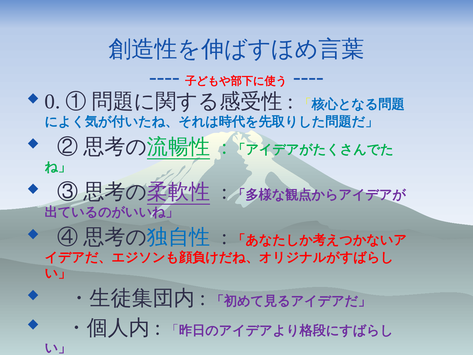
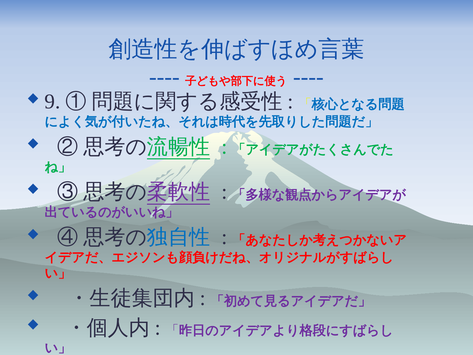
0: 0 -> 9 (53, 101)
